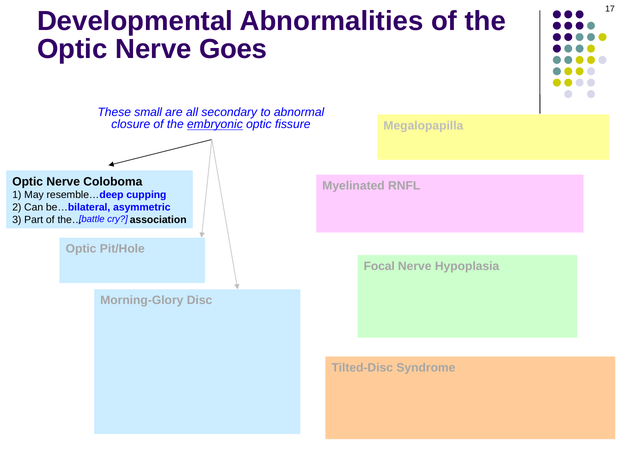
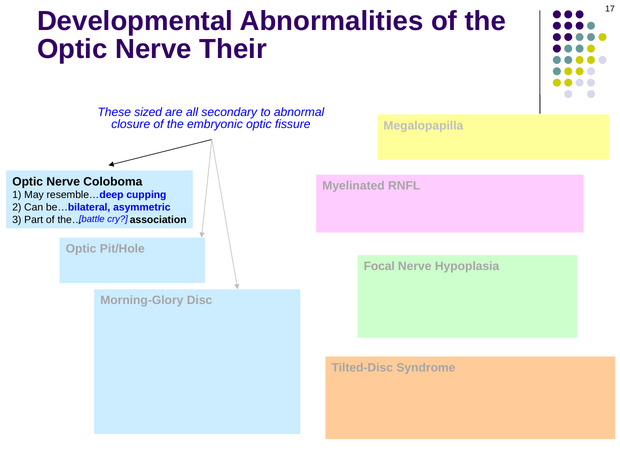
Goes: Goes -> Their (233, 49)
These small: small -> sized (148, 112)
embryonic underline: present -> none (215, 125)
